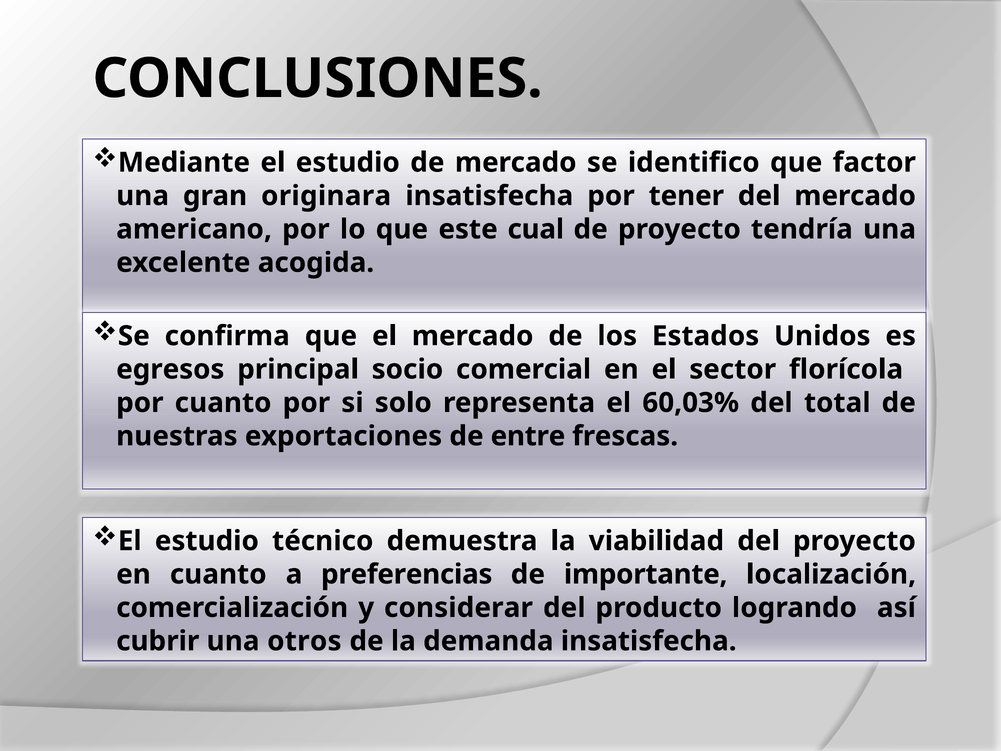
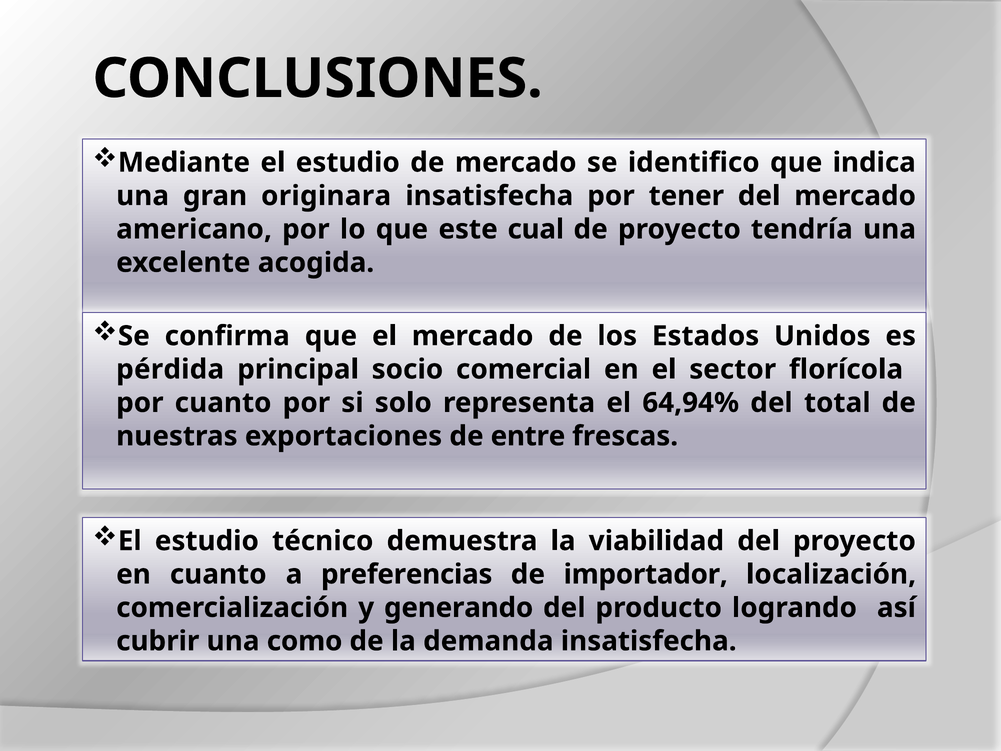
factor: factor -> indica (874, 162)
egresos: egresos -> pérdida (170, 369)
60,03%: 60,03% -> 64,94% (691, 403)
importante: importante -> importador (646, 574)
considerar: considerar -> generando (459, 608)
otros: otros -> como (305, 641)
